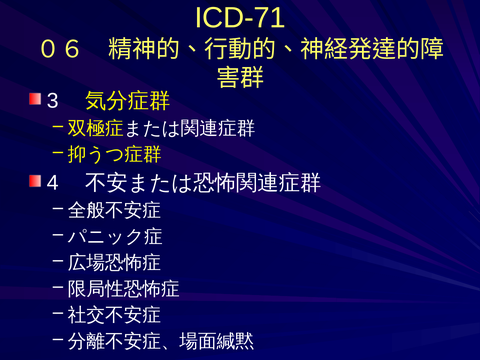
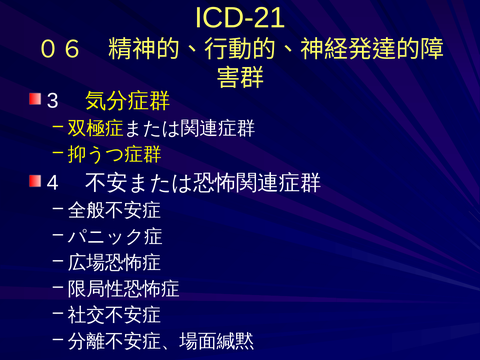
ICD-71: ICD-71 -> ICD-21 (240, 18)
